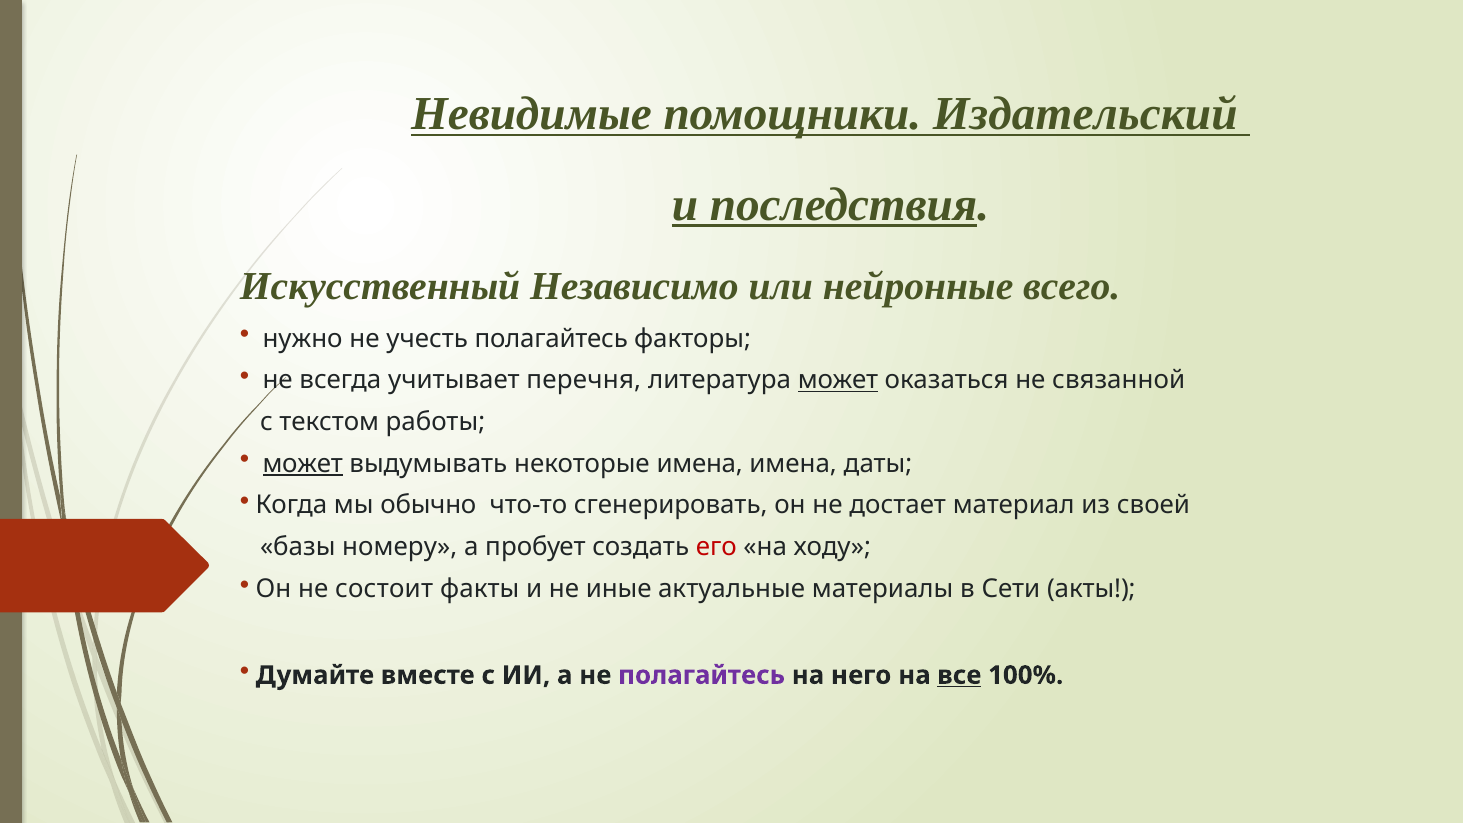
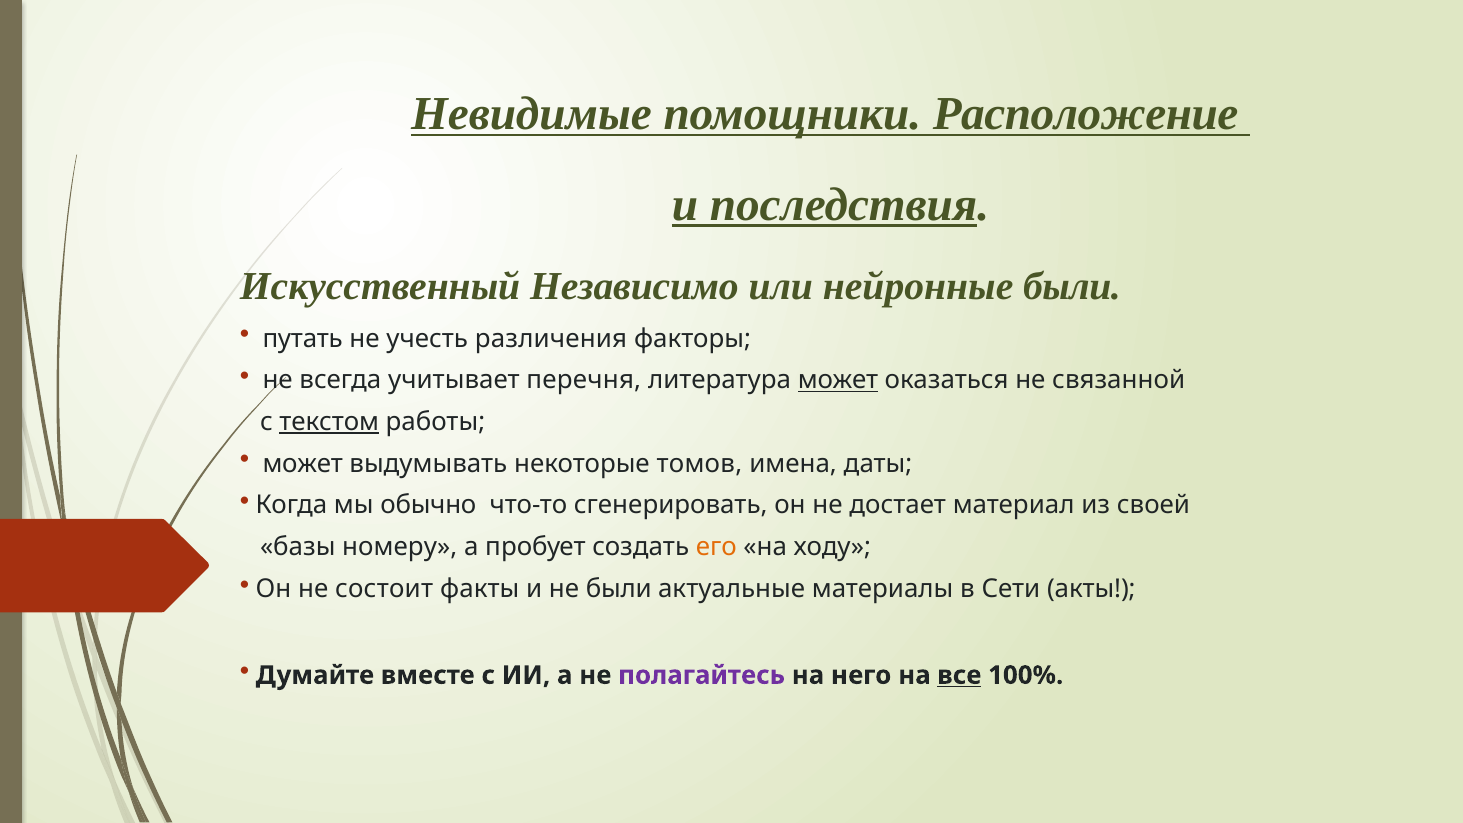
Издательский: Издательский -> Расположение (1086, 114)
нейронные всего: всего -> были (1072, 287)
нужно: нужно -> путать (303, 339)
учесть полагайтесь: полагайтесь -> различения (551, 339)
текстом underline: none -> present (329, 422)
может underline: present -> none (303, 464)
некоторые имена: имена -> томов (699, 464)
его colour: red -> orange (716, 547)
не иные: иные -> были (619, 589)
